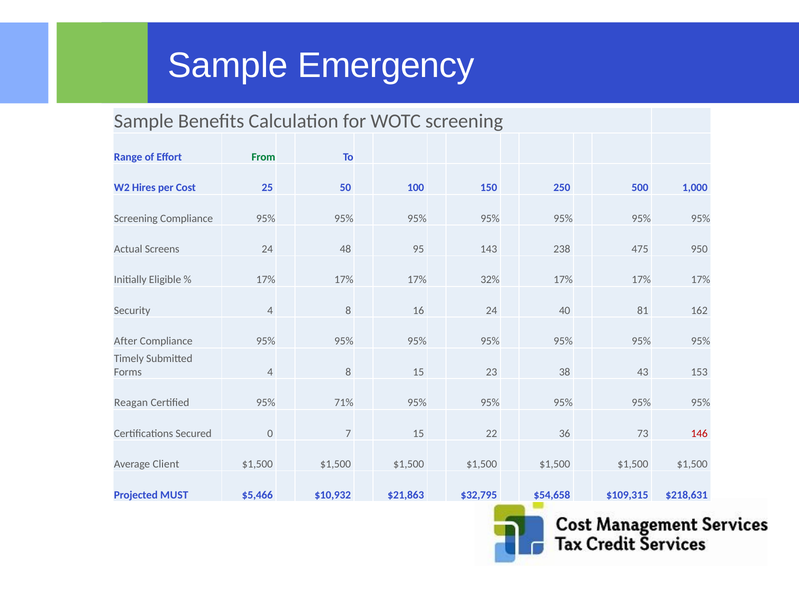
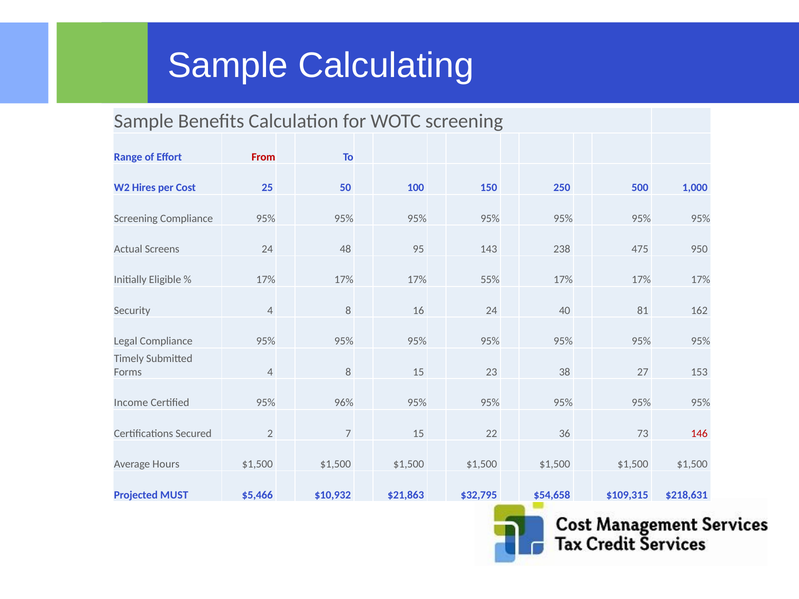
Emergency: Emergency -> Calculating (386, 66)
From colour: green -> red (263, 157)
32%: 32% -> 55% (490, 280)
After: After -> Legal (126, 341)
43: 43 -> 27 (643, 372)
Reagan: Reagan -> Income (131, 403)
71%: 71% -> 96% (344, 403)
0: 0 -> 2 (270, 434)
Client: Client -> Hours (166, 464)
